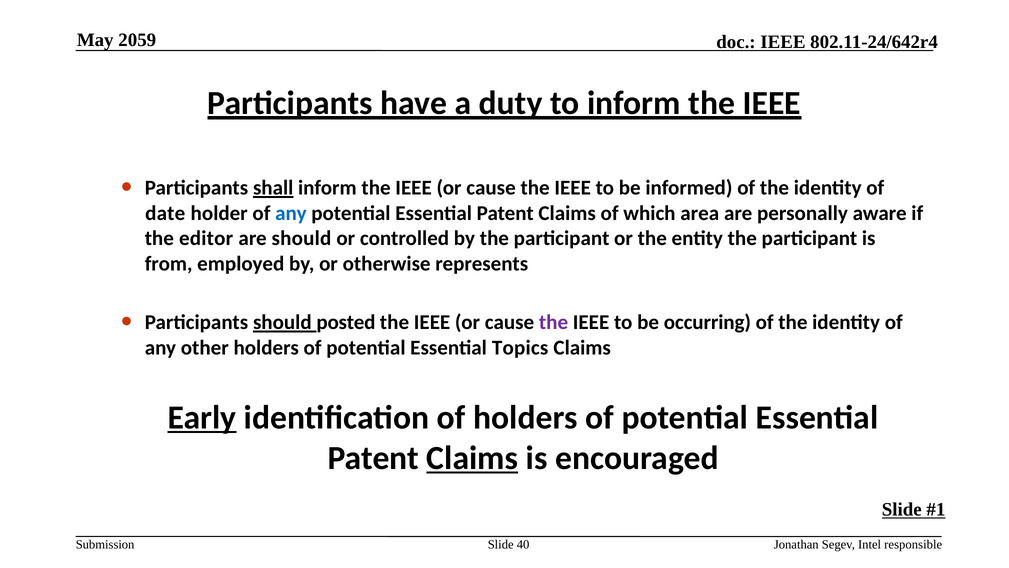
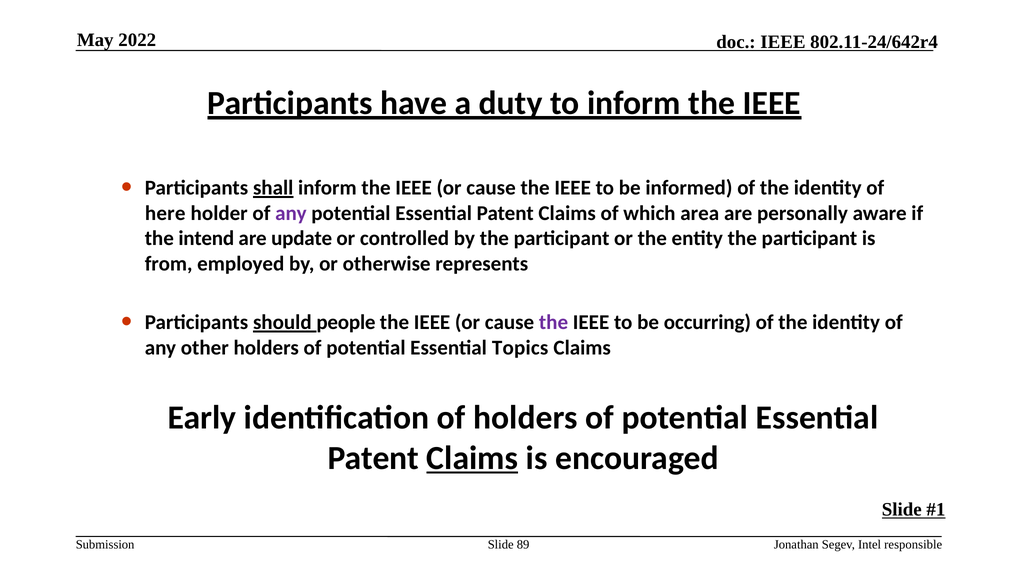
2059: 2059 -> 2022 (137, 40)
date: date -> here (165, 213)
any colour: blue -> purple (291, 213)
editor: editor -> intend (206, 238)
are should: should -> update (302, 238)
posted: posted -> people (346, 322)
Early underline: present -> none (202, 417)
40: 40 -> 89 (523, 544)
